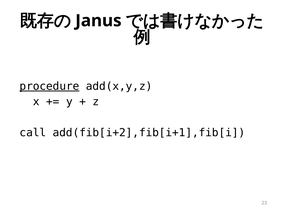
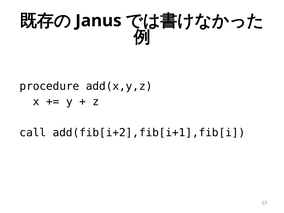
procedure underline: present -> none (49, 86)
